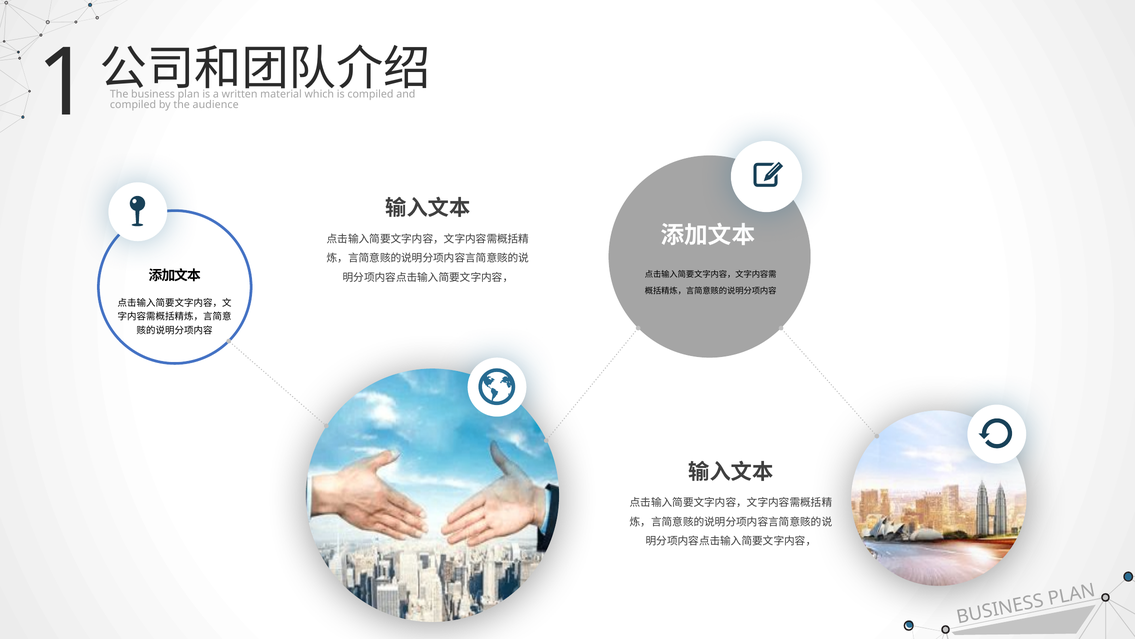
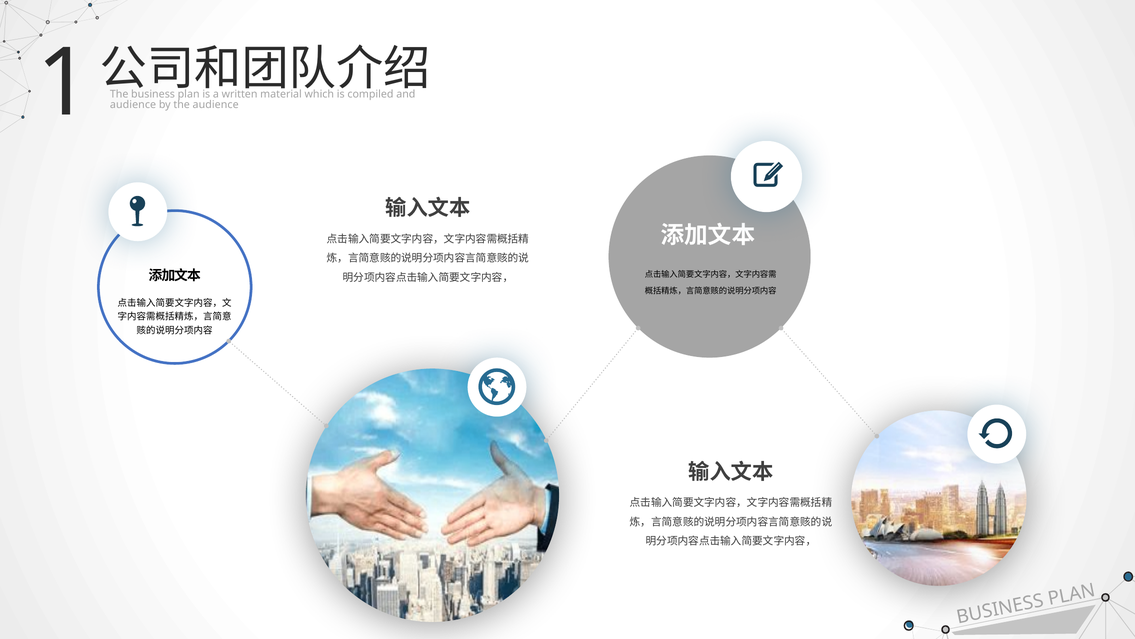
compiled: compiled -> audience (133, 105)
